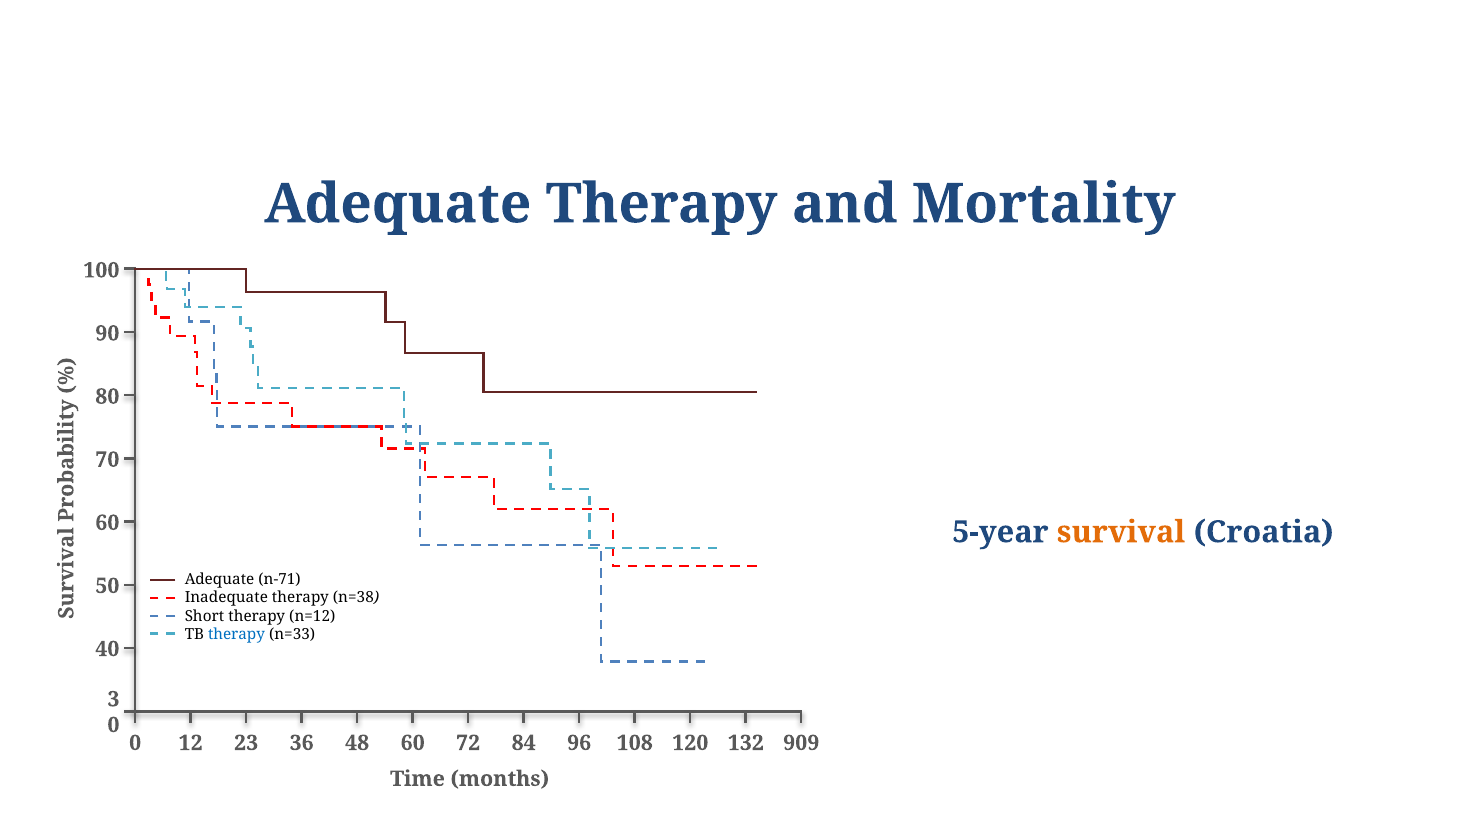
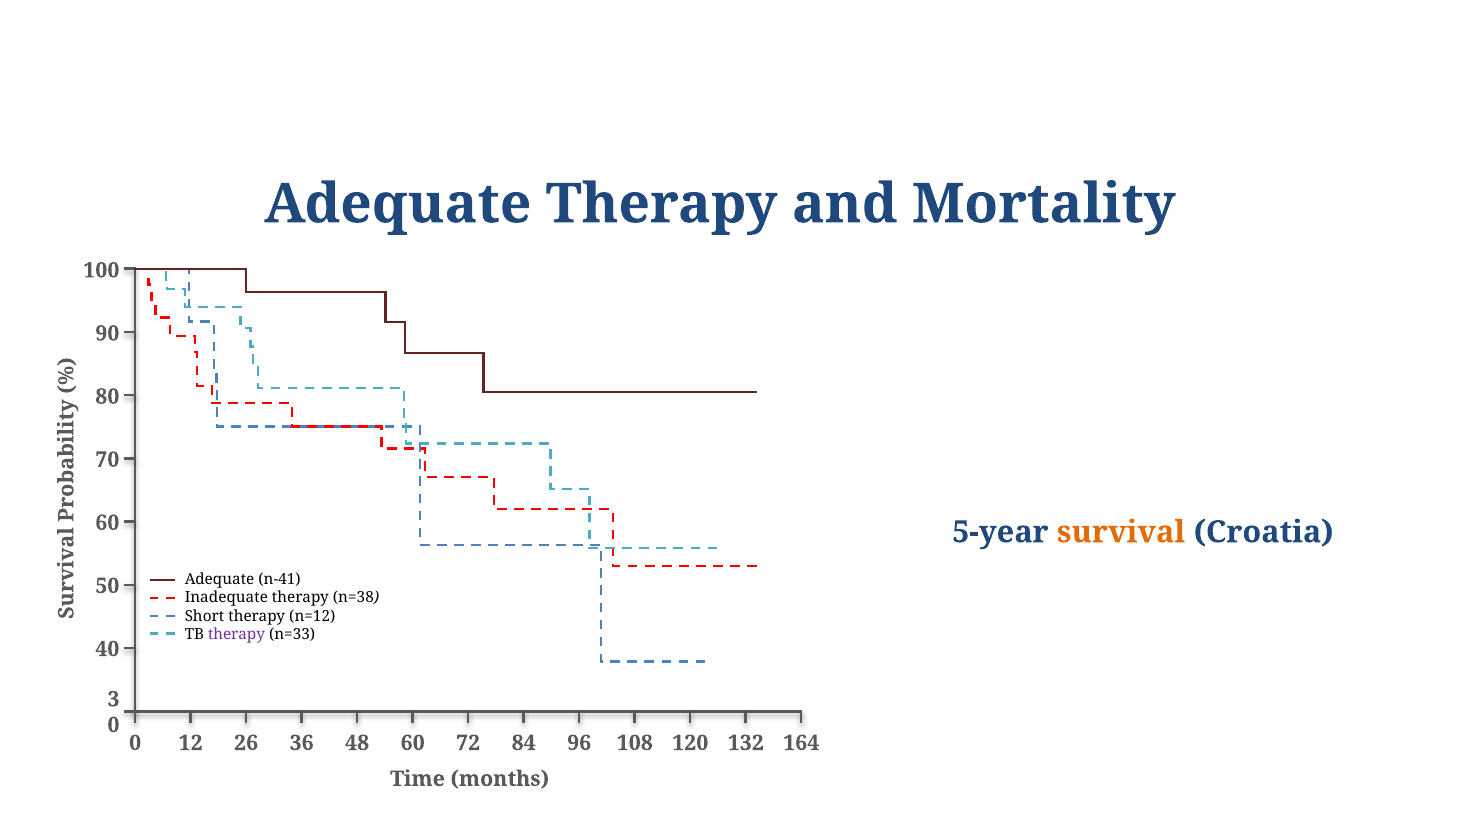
n-71: n-71 -> n-41 (280, 579)
therapy colour: blue -> purple (237, 634)
23: 23 -> 26 (246, 743)
909: 909 -> 164 (801, 743)
